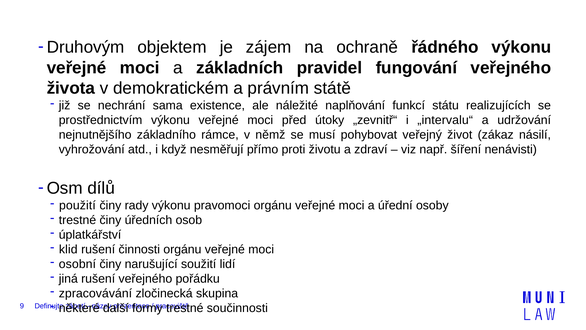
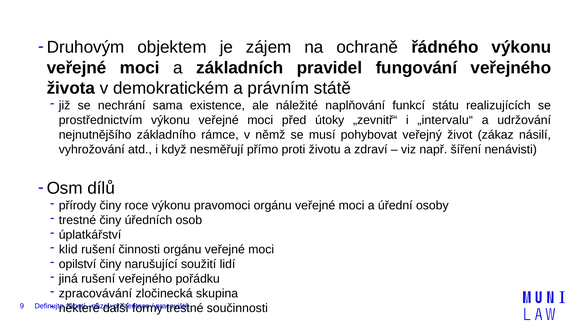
použití: použití -> přírody (78, 205)
rady: rady -> roce (137, 205)
osobní: osobní -> opilství (78, 264)
